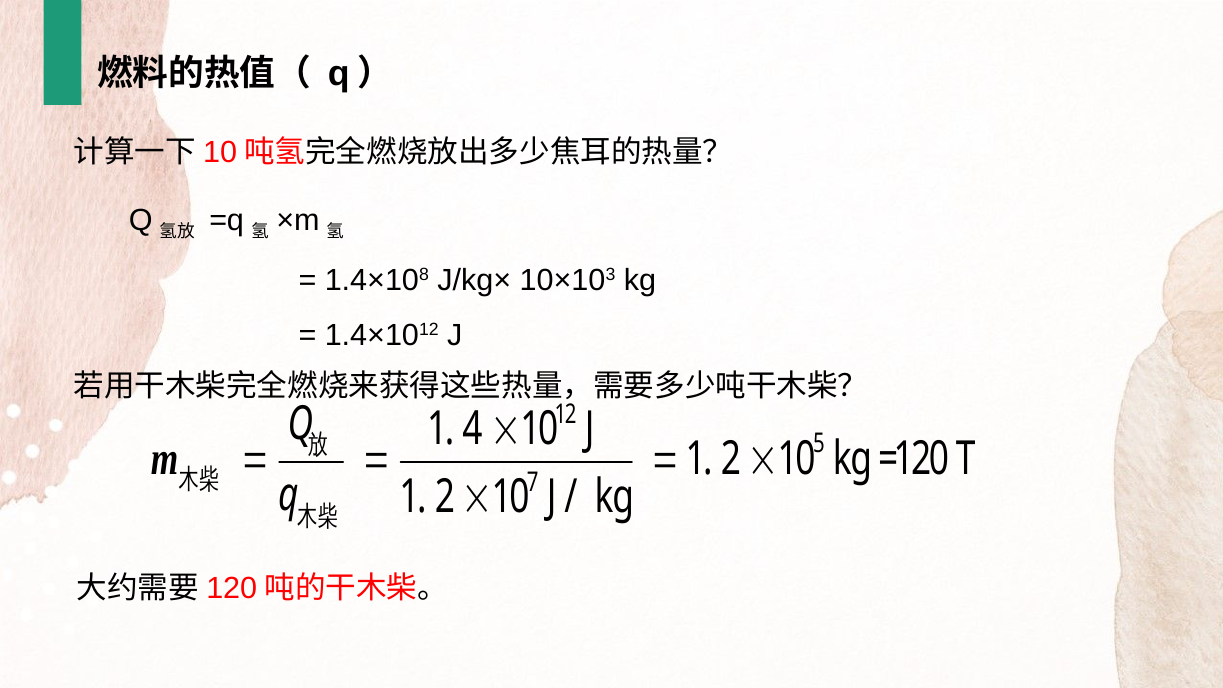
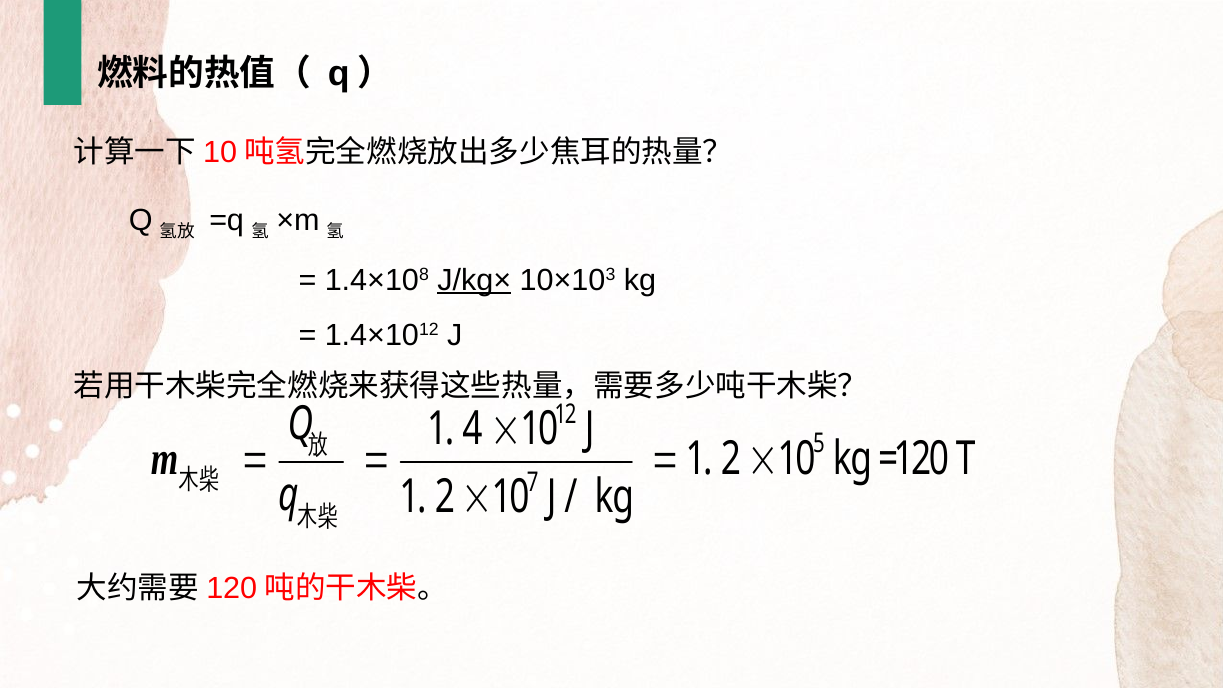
J/kg× underline: none -> present (474, 280)
